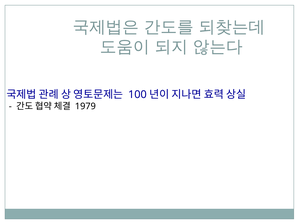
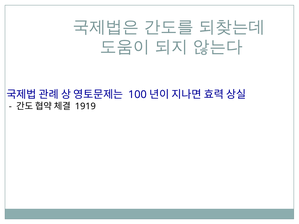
1979: 1979 -> 1919 (85, 106)
